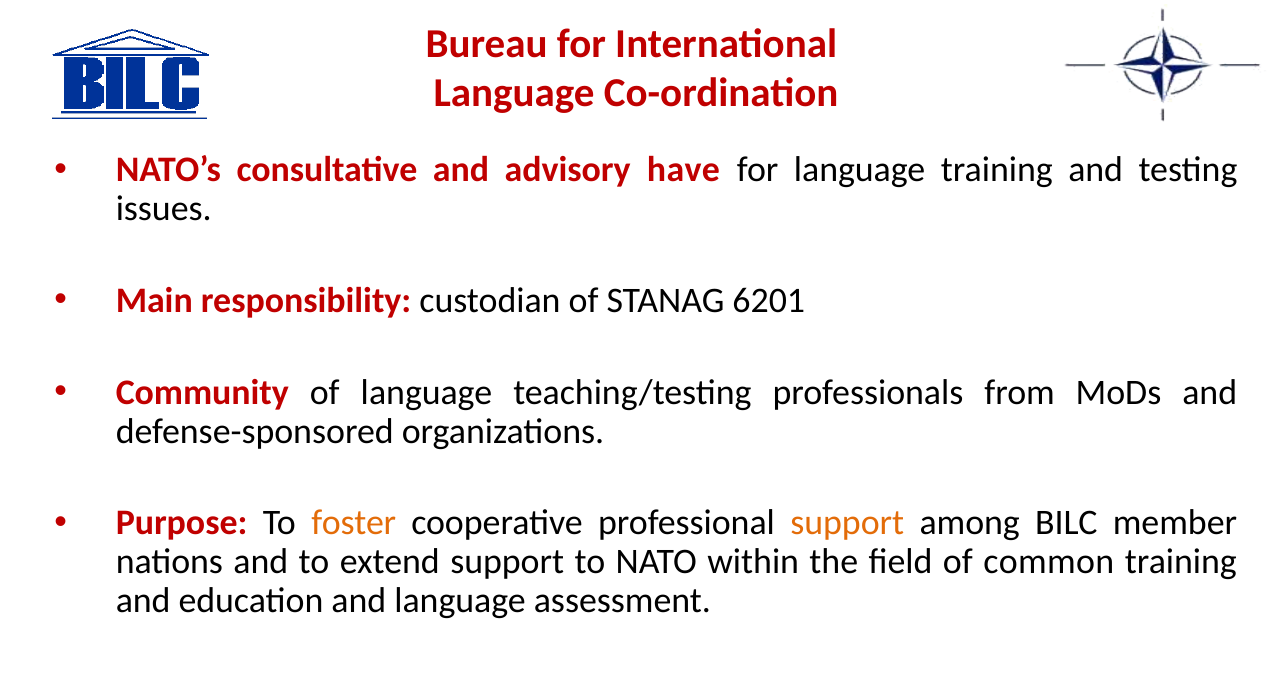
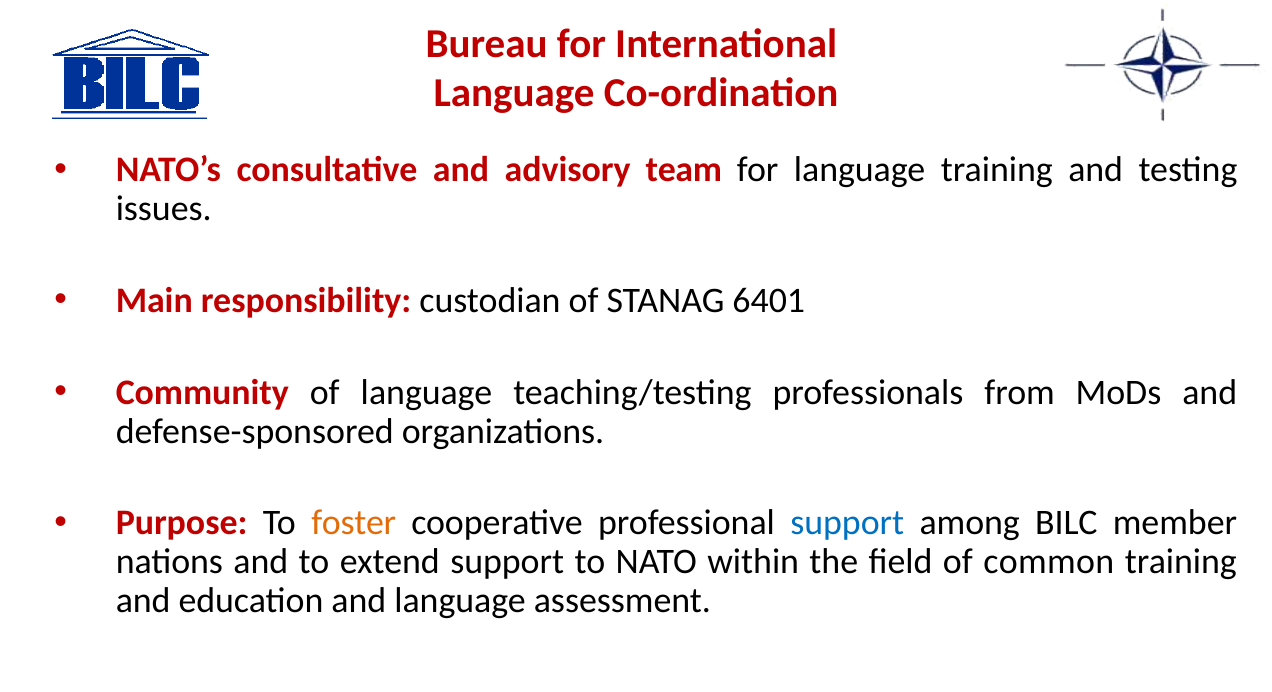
have: have -> team (684, 170)
6201: 6201 -> 6401 (769, 301)
support colour: orange -> blue (847, 523)
